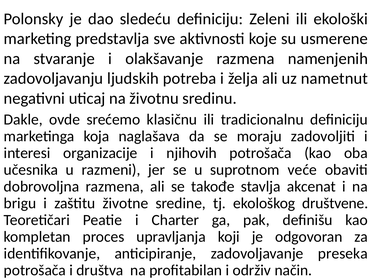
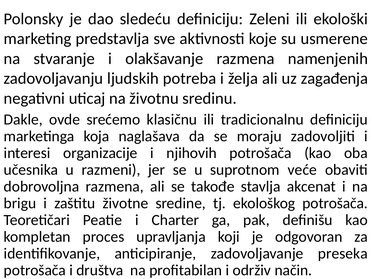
nametnut: nametnut -> zagađenja (334, 78)
ekološkog društvene: društvene -> potrošača (335, 203)
